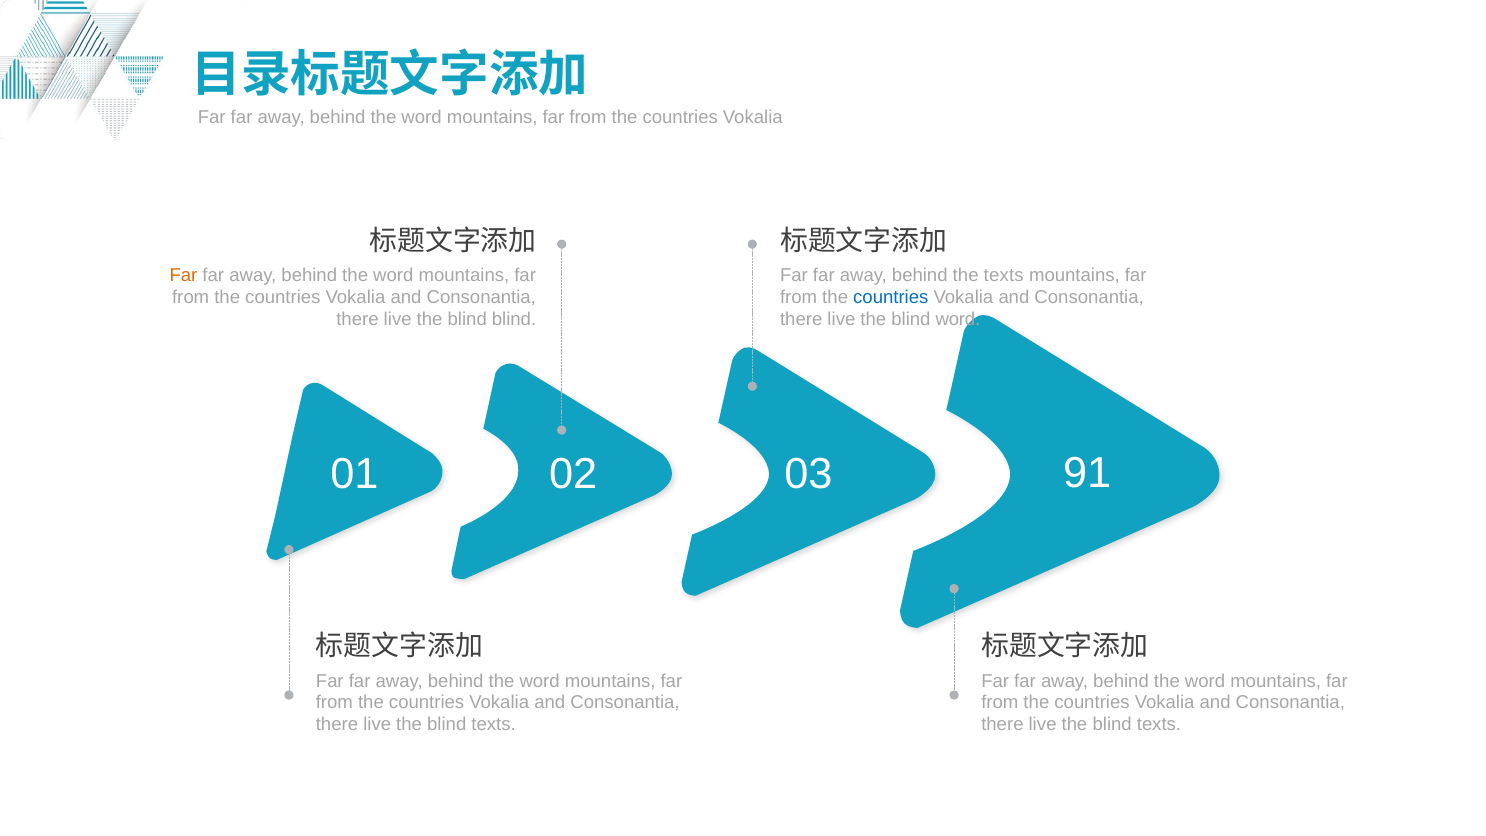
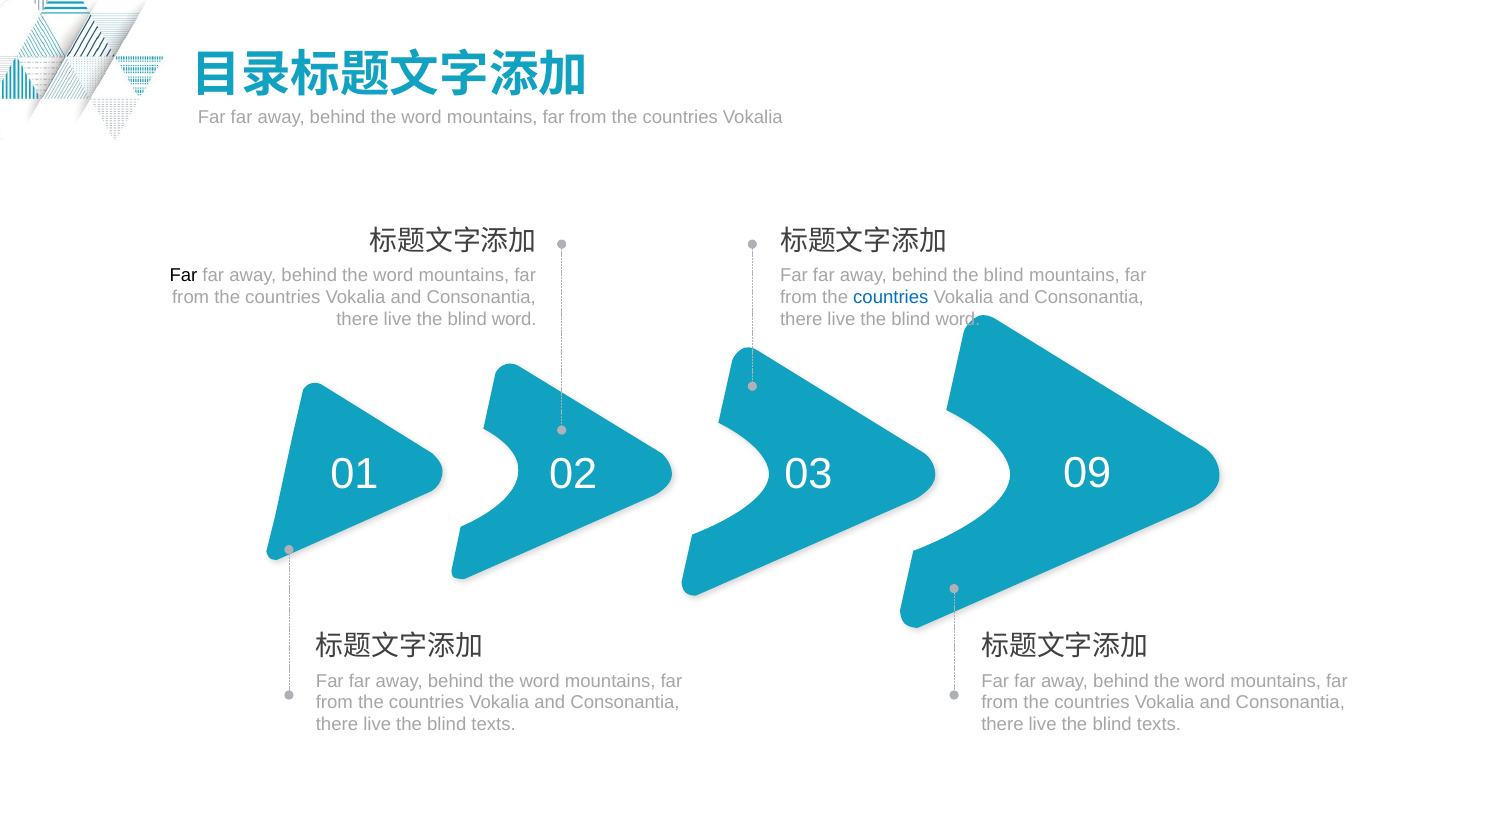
Far colour: orange -> black (183, 276)
behind the texts: texts -> blind (1004, 276)
blind: blind -> word (514, 319)
91: 91 -> 09 (1087, 474)
